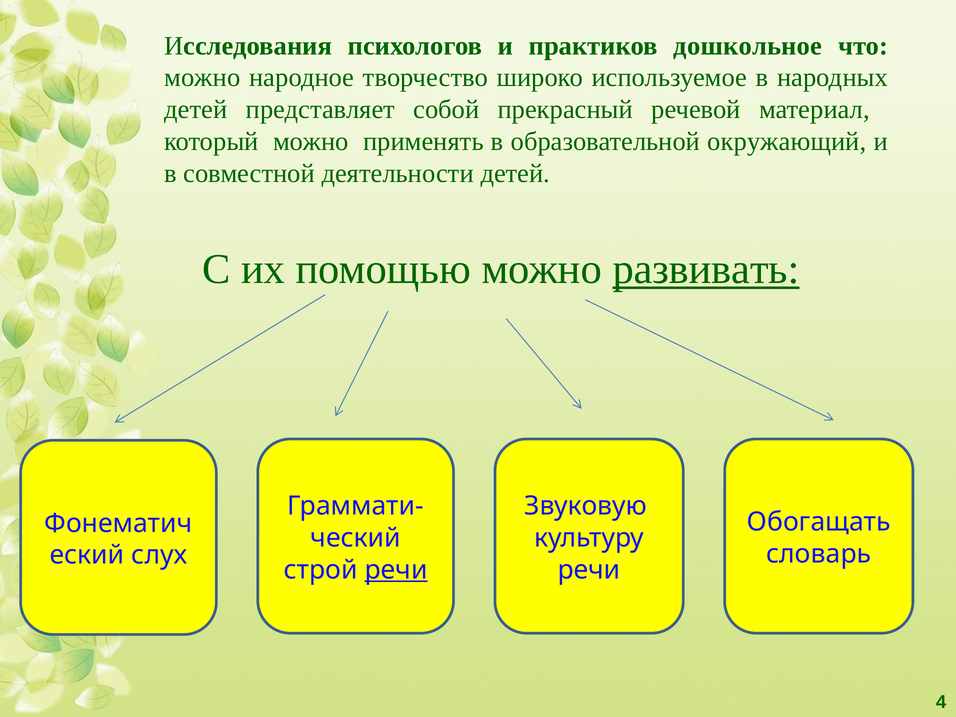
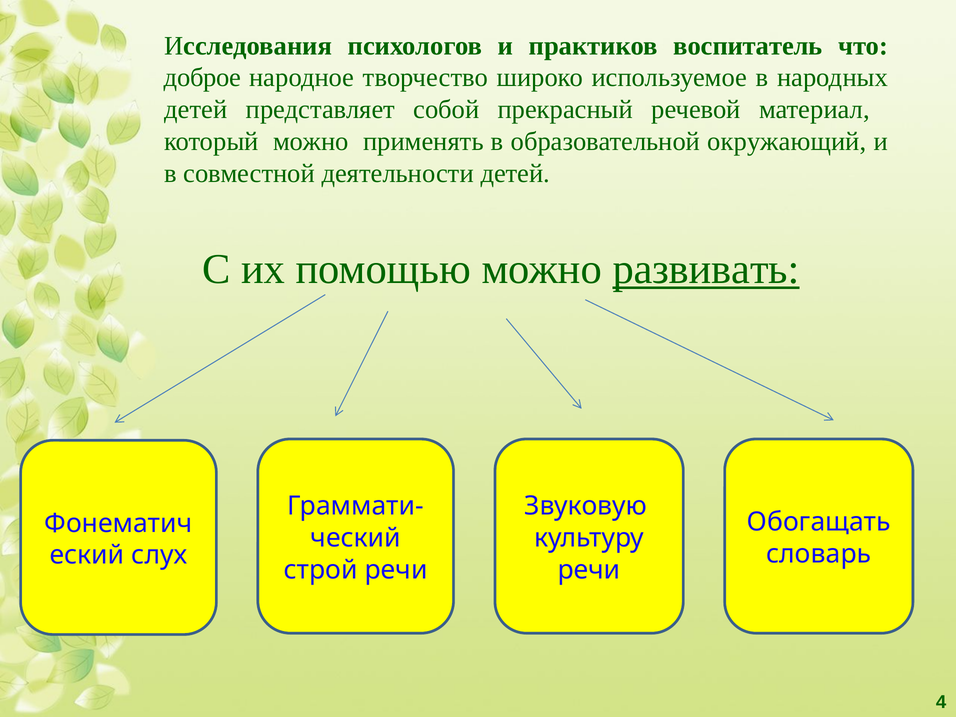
дошкольное: дошкольное -> воспитатель (748, 46)
можно: можно -> доброе (202, 78)
речи underline: present -> none (396, 570)
